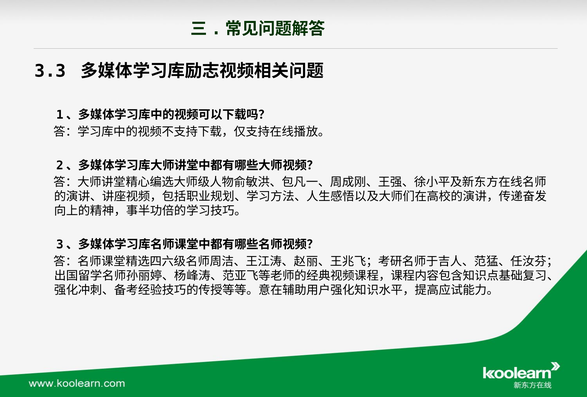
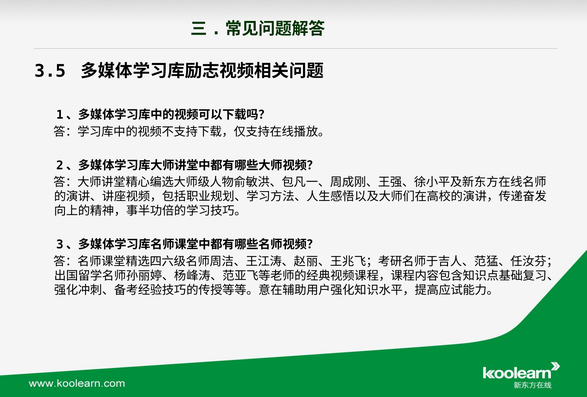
3.3: 3.3 -> 3.5 (50, 71)
